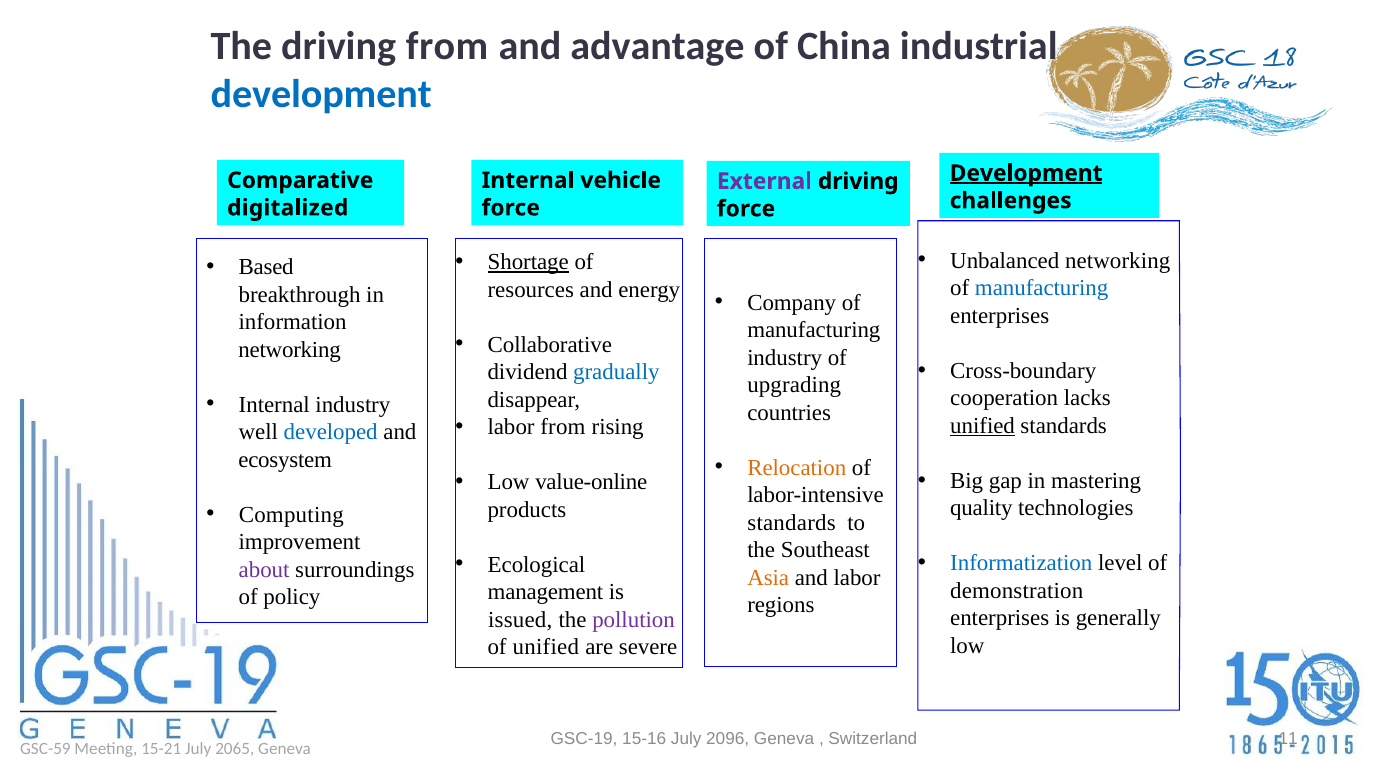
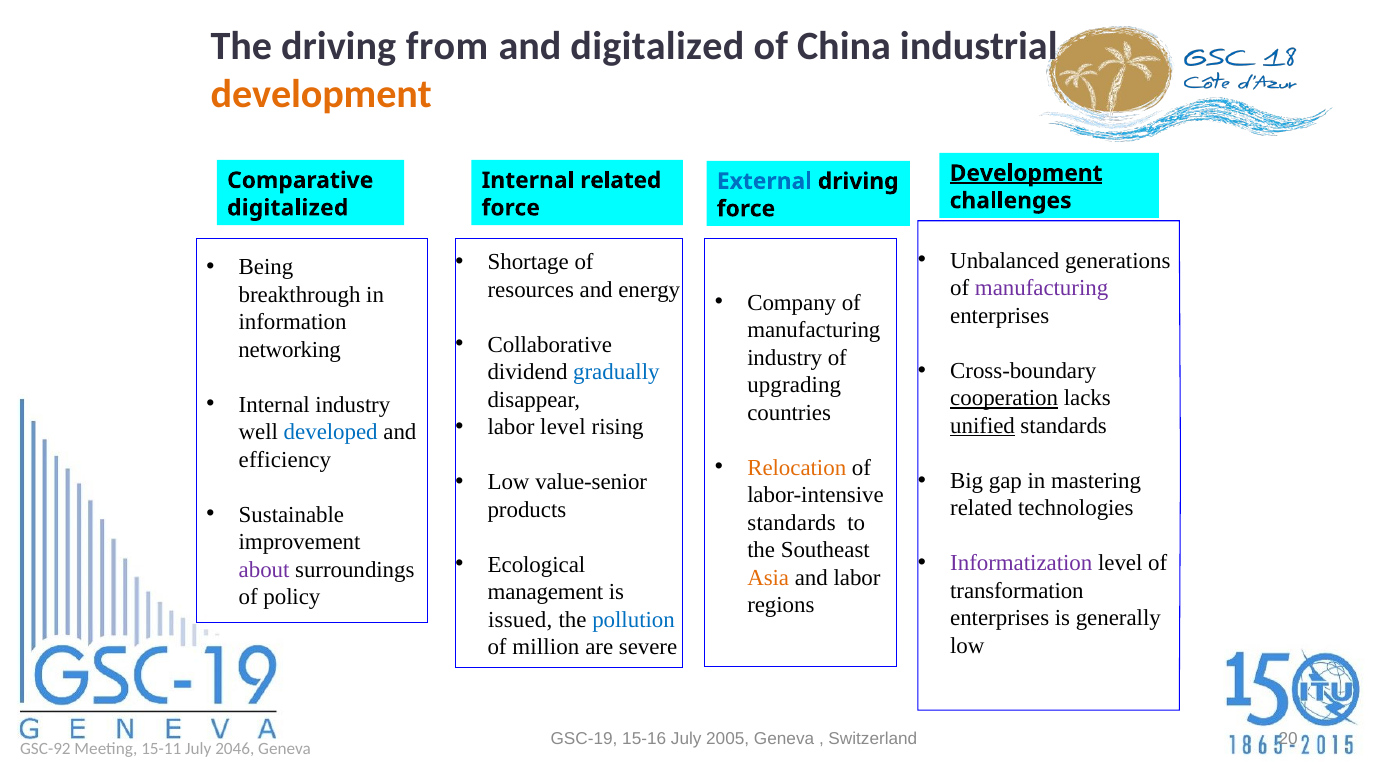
and advantage: advantage -> digitalized (657, 47)
development colour: blue -> orange (321, 95)
Internal vehicle: vehicle -> related (621, 181)
External colour: purple -> blue (764, 181)
Unbalanced networking: networking -> generations (1118, 261)
Shortage underline: present -> none (528, 262)
Based: Based -> Being (266, 267)
manufacturing colour: blue -> purple (1042, 288)
cooperation underline: none -> present (1004, 399)
labor from: from -> level (563, 427)
ecosystem: ecosystem -> efficiency (285, 460)
value-online: value-online -> value-senior (591, 482)
quality: quality -> related (981, 509)
Computing: Computing -> Sustainable (291, 515)
Informatization colour: blue -> purple (1021, 564)
demonstration: demonstration -> transformation (1017, 591)
pollution colour: purple -> blue (634, 620)
of unified: unified -> million (546, 648)
2096: 2096 -> 2005 (728, 740)
11: 11 -> 20 (1288, 740)
GSC-59: GSC-59 -> GSC-92 (45, 750)
15-21: 15-21 -> 15-11 (161, 750)
2065: 2065 -> 2046 (235, 750)
